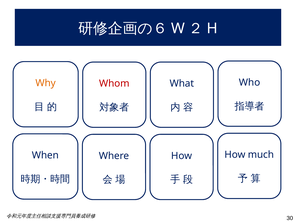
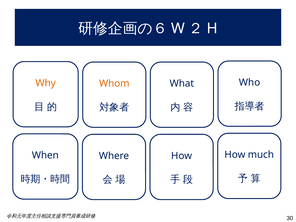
Whom colour: red -> orange (114, 84)
